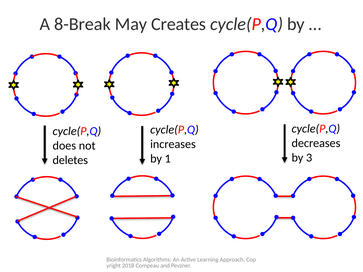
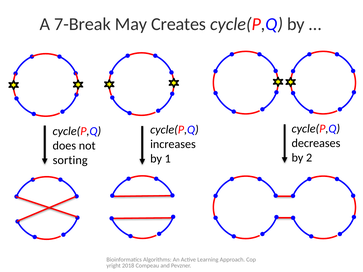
8-Break: 8-Break -> 7-Break (83, 24)
3: 3 -> 2 (309, 158)
deletes: deletes -> sorting (70, 160)
